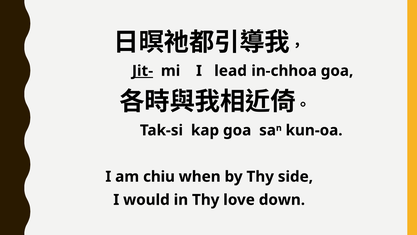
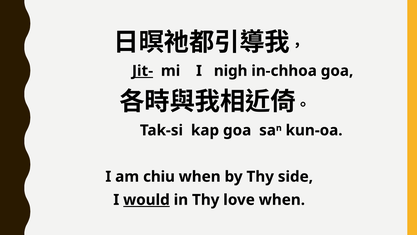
lead: lead -> nigh (231, 71)
would underline: none -> present (146, 199)
love down: down -> when (282, 199)
